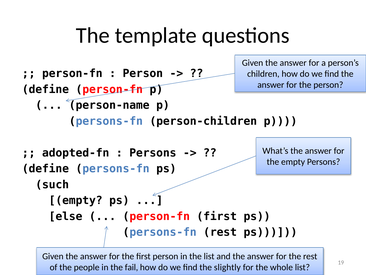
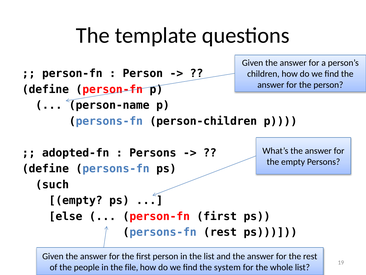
fail: fail -> file (131, 267)
slightly: slightly -> system (227, 267)
